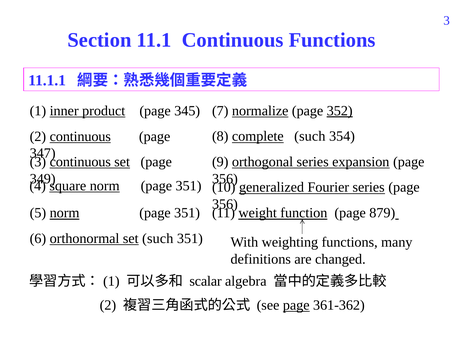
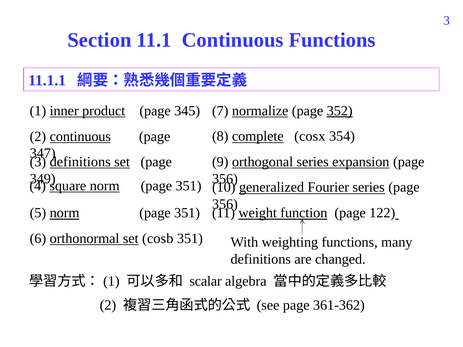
complete such: such -> cosx (310, 136)
continuous: continuous -> definitions (80, 162)
879: 879 -> 122 (382, 213)
set such: such -> cosb (158, 239)
page underline: present -> none (296, 305)
